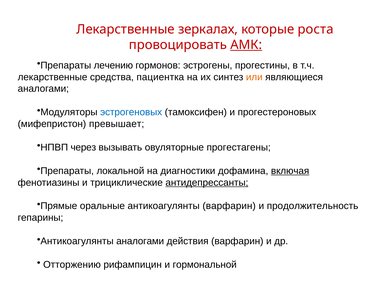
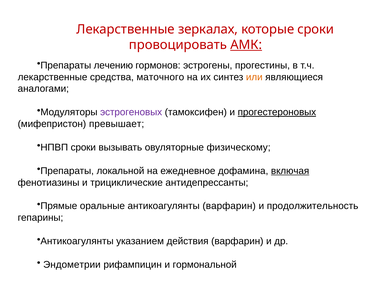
которые роста: роста -> сроки (316, 29)
пациентка: пациентка -> маточного (160, 77)
эстрогеновых colour: blue -> purple (131, 112)
прогестероновых underline: none -> present (277, 112)
НПВП через: через -> сроки (83, 147)
прогестагены: прогестагены -> физическому (239, 147)
диагностики: диагностики -> ежедневное (188, 171)
антидепрессанты underline: present -> none (207, 183)
Антикоагулянты аналогами: аналогами -> указанием (140, 241)
Отторжению: Отторжению -> Эндометрии (72, 265)
